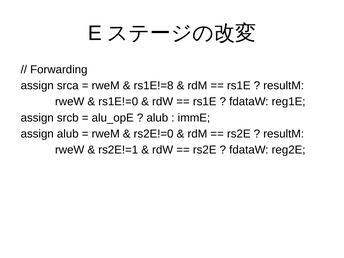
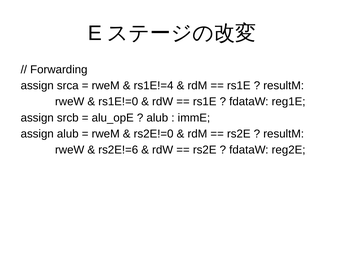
rs1E!=8: rs1E!=8 -> rs1E!=4 (154, 86)
rs2E!=1: rs2E!=1 -> rs2E!=6 (118, 150)
